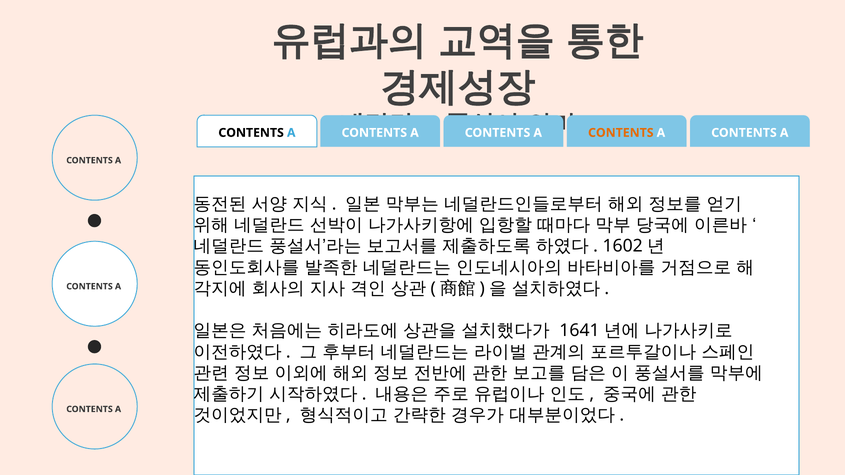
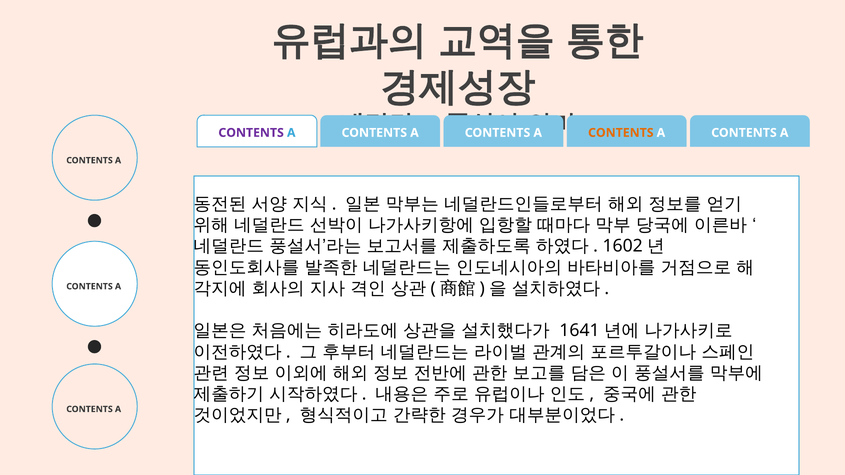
CONTENTS colour: black -> purple (251, 133)
